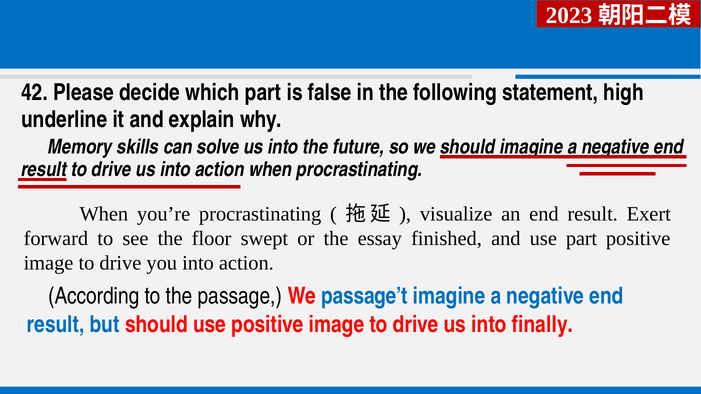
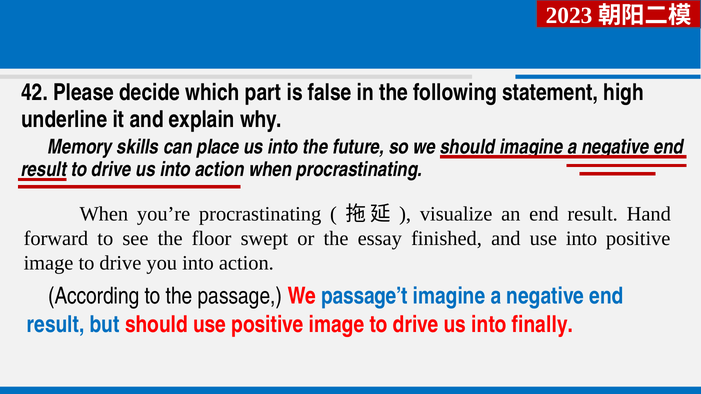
solve: solve -> place (218, 147)
Exert: Exert -> Hand (649, 214)
use part: part -> into (582, 239)
